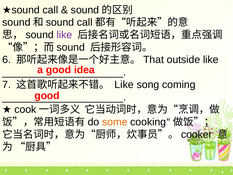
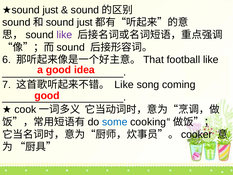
★sound call: call -> just (50, 10)
call: call -> just (85, 22)
outside: outside -> football (183, 60)
some colour: orange -> blue (115, 122)
